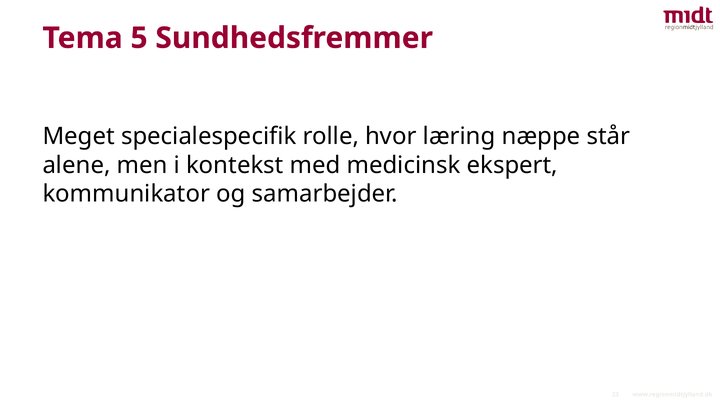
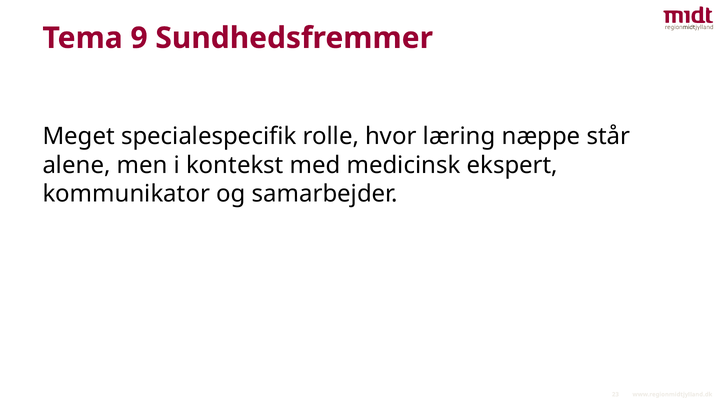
5: 5 -> 9 (139, 38)
